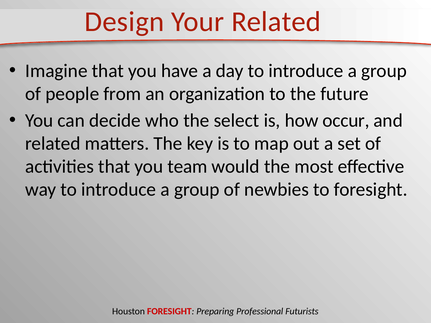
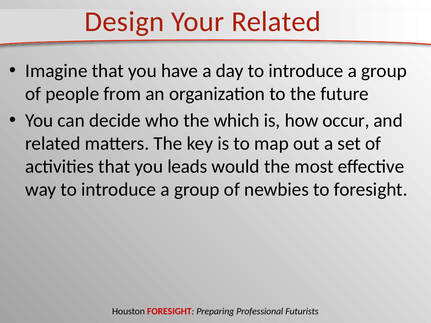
select: select -> which (237, 121)
team: team -> leads (187, 167)
